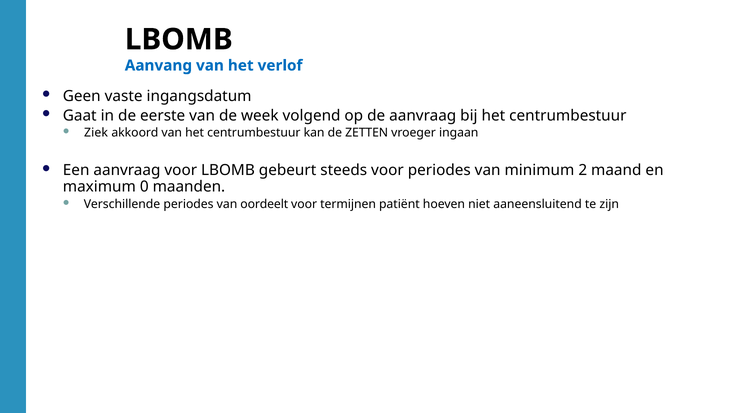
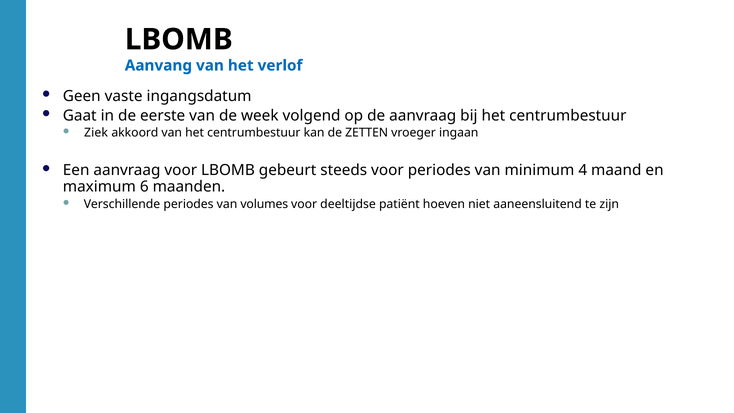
2: 2 -> 4 (583, 170)
0: 0 -> 6 (144, 187)
oordeelt: oordeelt -> volumes (264, 204)
termijnen: termijnen -> deeltijdse (348, 204)
